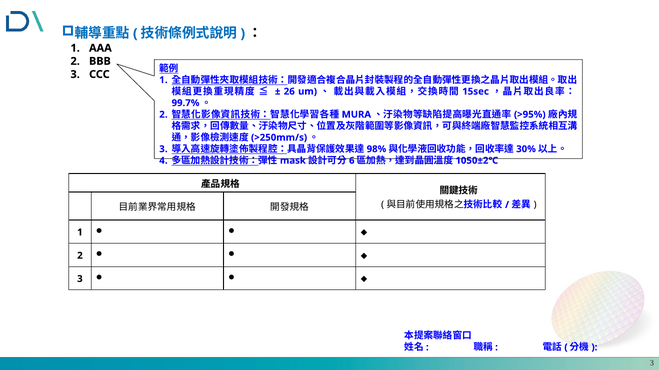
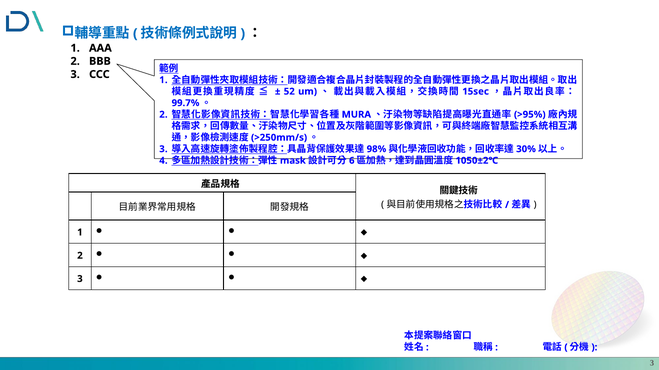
26: 26 -> 52 (289, 92)
